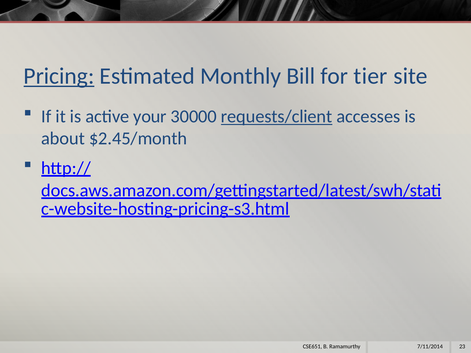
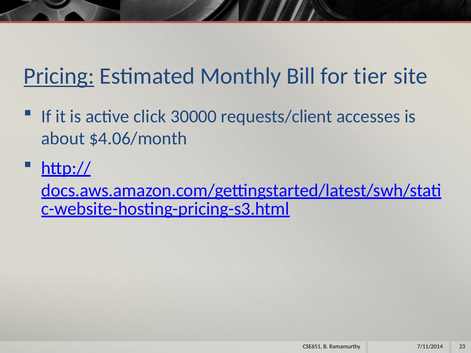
your: your -> click (150, 117)
requests/client underline: present -> none (277, 117)
$2.45/month: $2.45/month -> $4.06/month (138, 139)
